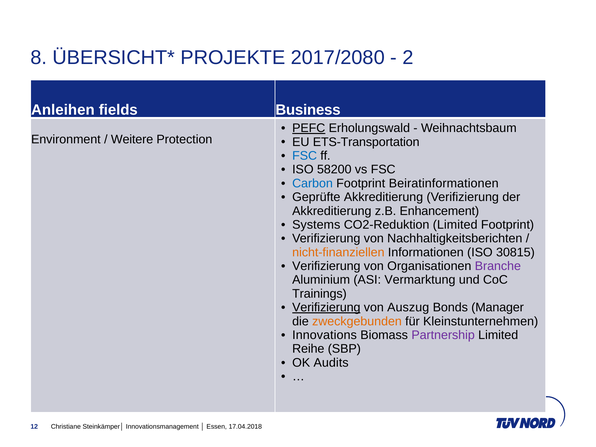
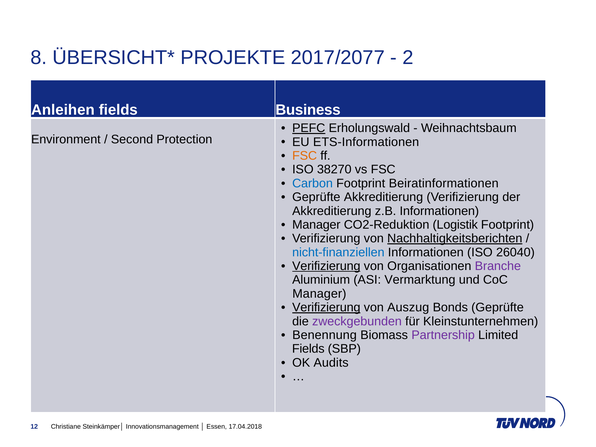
2017/2080: 2017/2080 -> 2017/2077 (338, 58)
Weitere: Weitere -> Second (132, 140)
ETS-Transportation: ETS-Transportation -> ETS-Informationen (366, 142)
FSC colour: blue -> orange (305, 156)
58200: 58200 -> 38270 (334, 170)
z.B Enhancement: Enhancement -> Informationen (439, 211)
Systems: Systems -> Manager (316, 225)
CO2-Reduktion Limited: Limited -> Logistik (455, 225)
Nachhaltigkeitsberichten underline: none -> present (455, 239)
nicht-finanziellen colour: orange -> blue (338, 252)
30815: 30815 -> 26040 (515, 252)
Verifizierung underline: none -> present (326, 266)
Trainings: Trainings -> Manager (319, 294)
Bonds Manager: Manager -> Geprüfte (498, 307)
zweckgebunden colour: orange -> purple (357, 321)
Innovations: Innovations -> Benennung (325, 335)
Reihe: Reihe -> Fields (308, 349)
